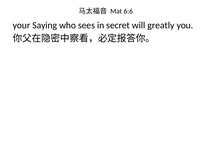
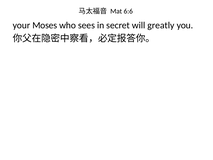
Saying: Saying -> Moses (45, 25)
